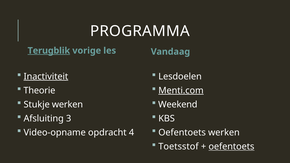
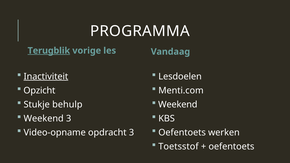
Theorie: Theorie -> Opzicht (39, 91)
Menti.com underline: present -> none (181, 91)
Stukje werken: werken -> behulp (67, 105)
Afsluiting: Afsluiting -> Weekend (44, 119)
opdracht 4: 4 -> 3 (131, 133)
oefentoets underline: present -> none (231, 147)
